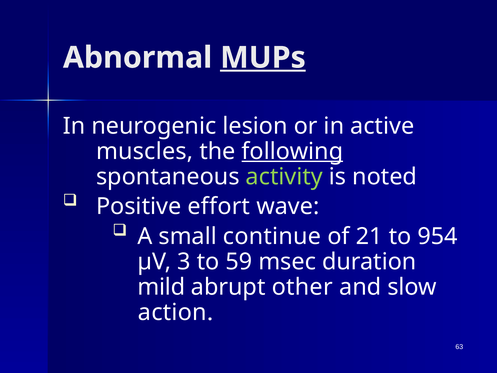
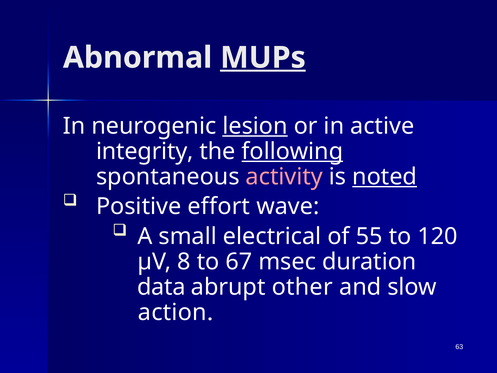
lesion underline: none -> present (255, 126)
muscles: muscles -> integrity (145, 151)
activity colour: light green -> pink (284, 177)
noted underline: none -> present (385, 177)
continue: continue -> electrical (272, 236)
21: 21 -> 55 (369, 236)
954: 954 -> 120 (438, 236)
3: 3 -> 8 (184, 261)
59: 59 -> 67 (239, 261)
mild: mild -> data (161, 287)
